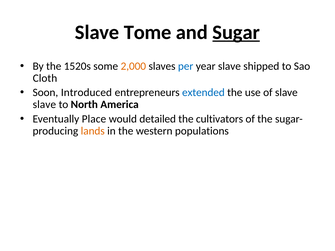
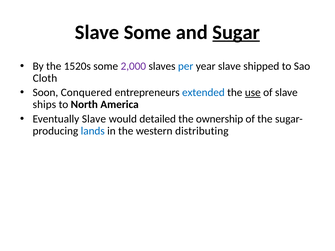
Slave Tome: Tome -> Some (148, 32)
2,000 colour: orange -> purple (133, 66)
Introduced: Introduced -> Conquered (86, 93)
use underline: none -> present (253, 93)
slave: slave -> ships (44, 105)
Eventually Place: Place -> Slave (94, 119)
cultivators: cultivators -> ownership (220, 119)
lands colour: orange -> blue (93, 131)
populations: populations -> distributing (202, 131)
